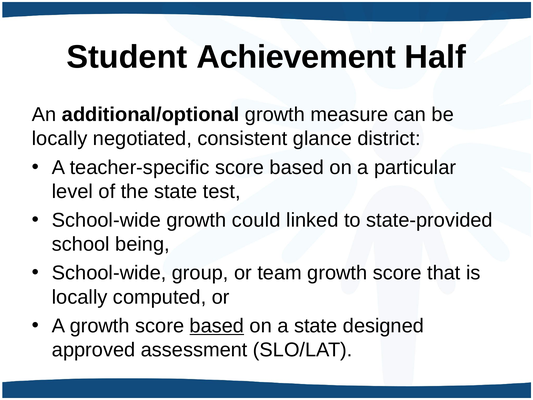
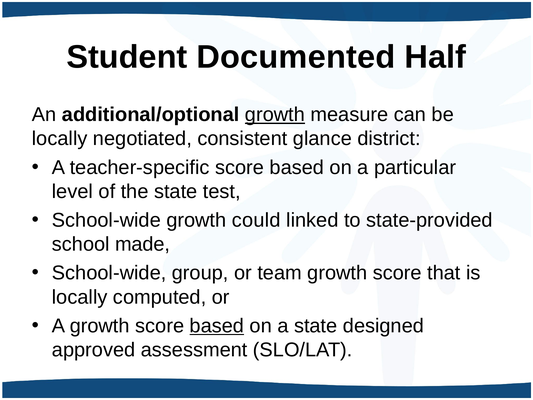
Achievement: Achievement -> Documented (296, 57)
growth underline: none -> present (275, 115)
being: being -> made (143, 244)
